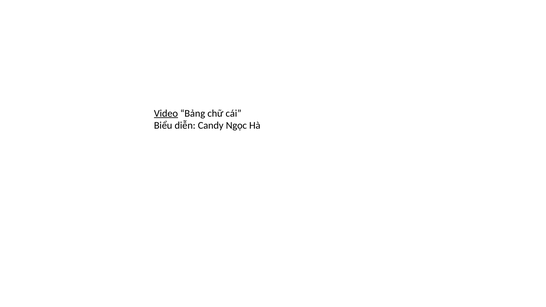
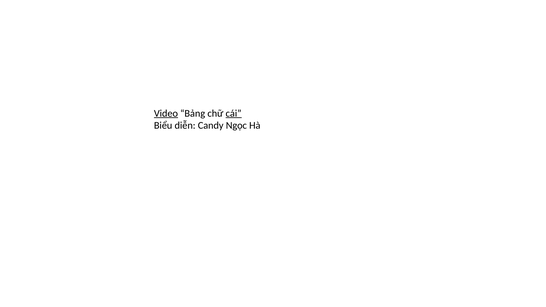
cái underline: none -> present (234, 113)
